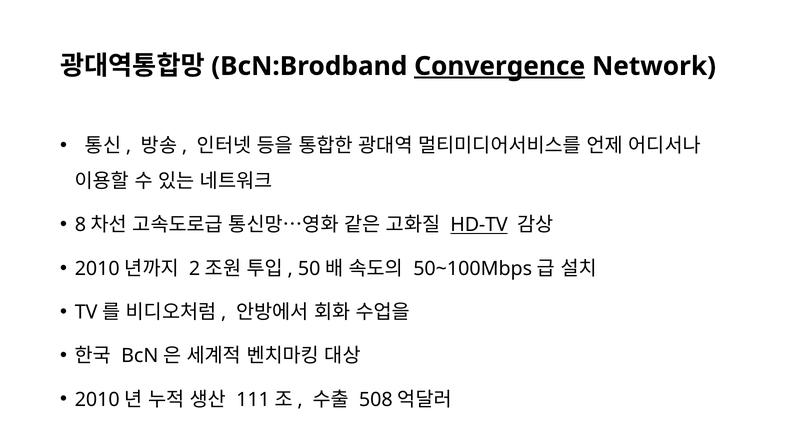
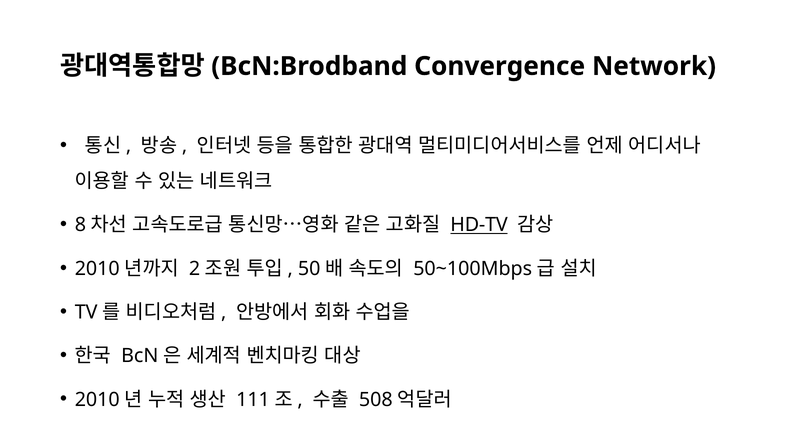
Convergence underline: present -> none (500, 66)
